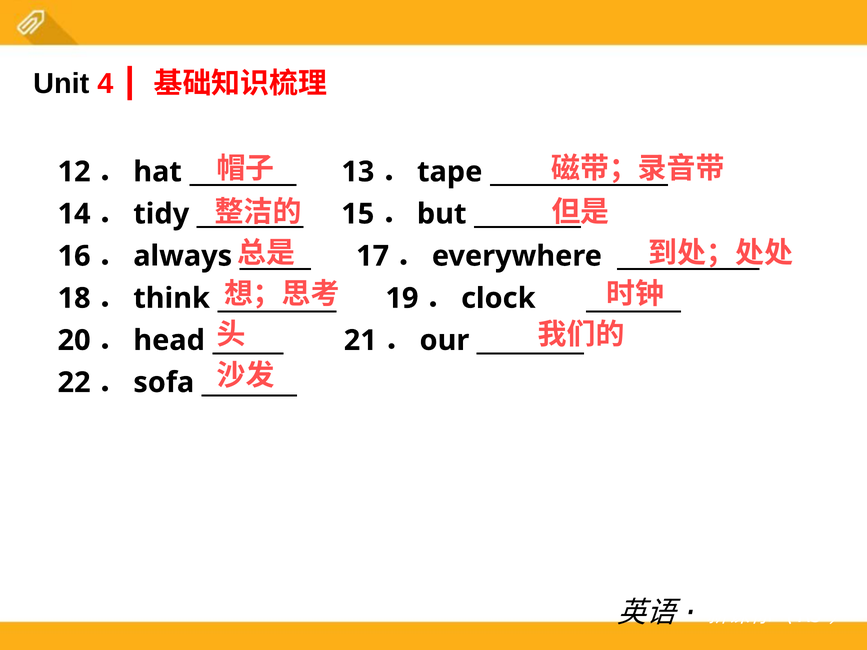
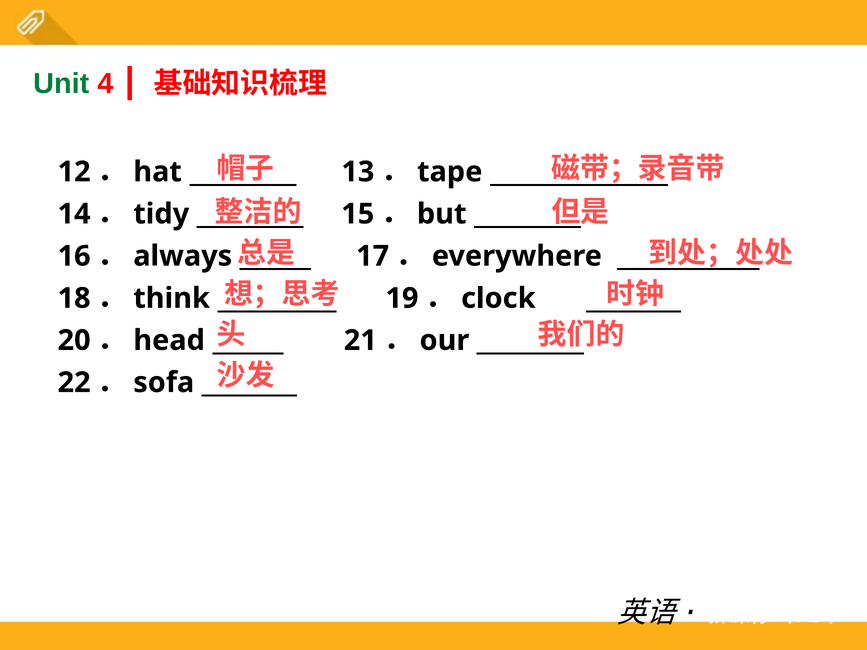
Unit colour: black -> green (61, 84)
